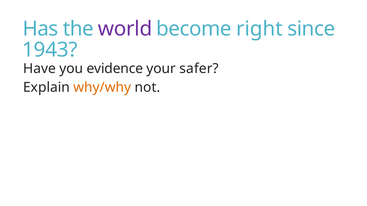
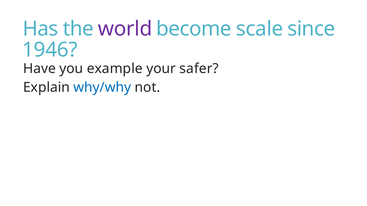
right: right -> scale (260, 29)
1943: 1943 -> 1946 (50, 50)
evidence: evidence -> example (115, 69)
why/why colour: orange -> blue (102, 88)
